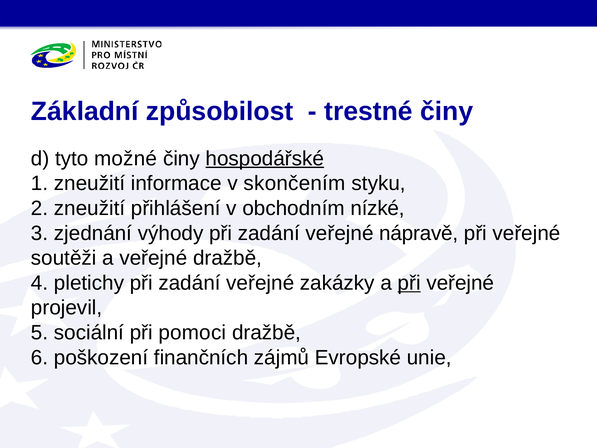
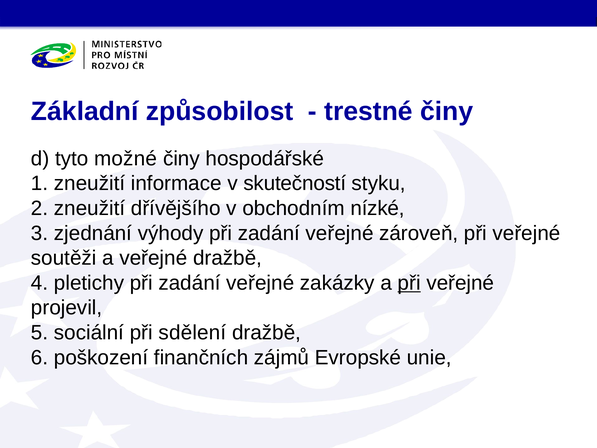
hospodářské underline: present -> none (265, 158)
skončením: skončením -> skutečností (295, 183)
přihlášení: přihlášení -> dřívějšího (176, 208)
nápravě: nápravě -> zároveň (419, 233)
pomoci: pomoci -> sdělení (192, 333)
